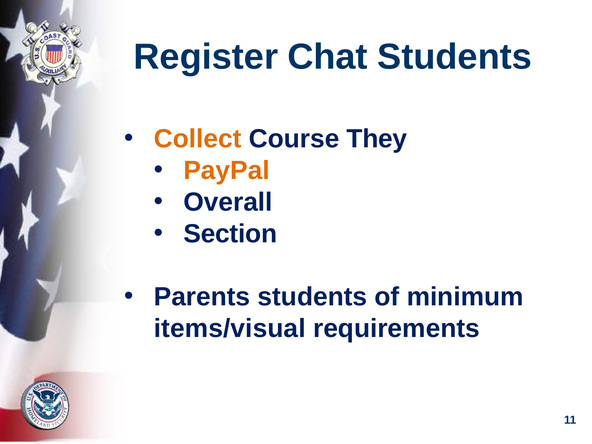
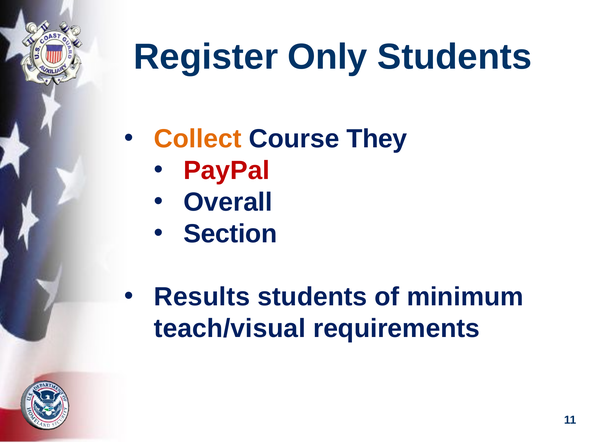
Chat: Chat -> Only (327, 57)
PayPal colour: orange -> red (227, 171)
Parents: Parents -> Results (202, 297)
items/visual: items/visual -> teach/visual (230, 328)
